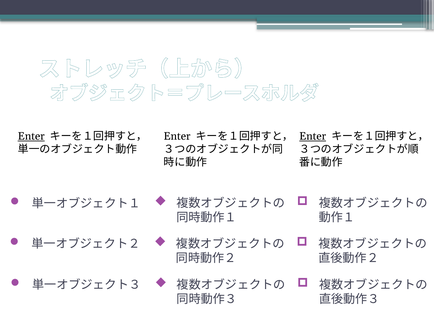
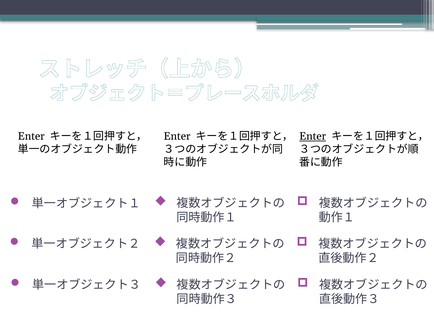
Enter underline: present -> none (31, 137)
